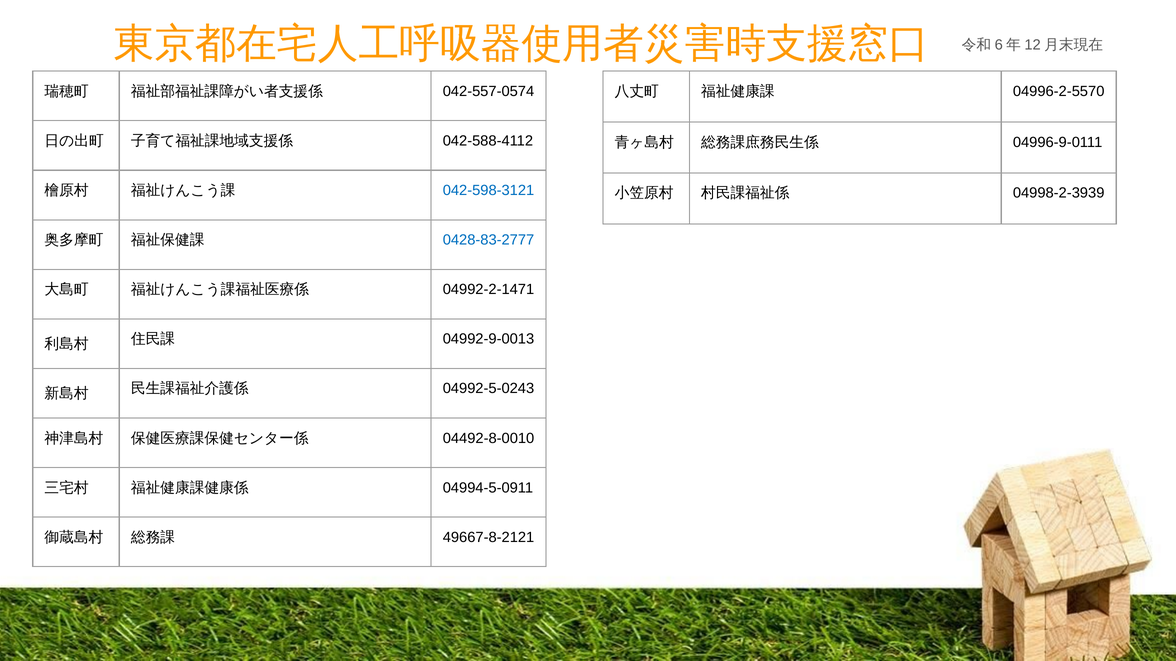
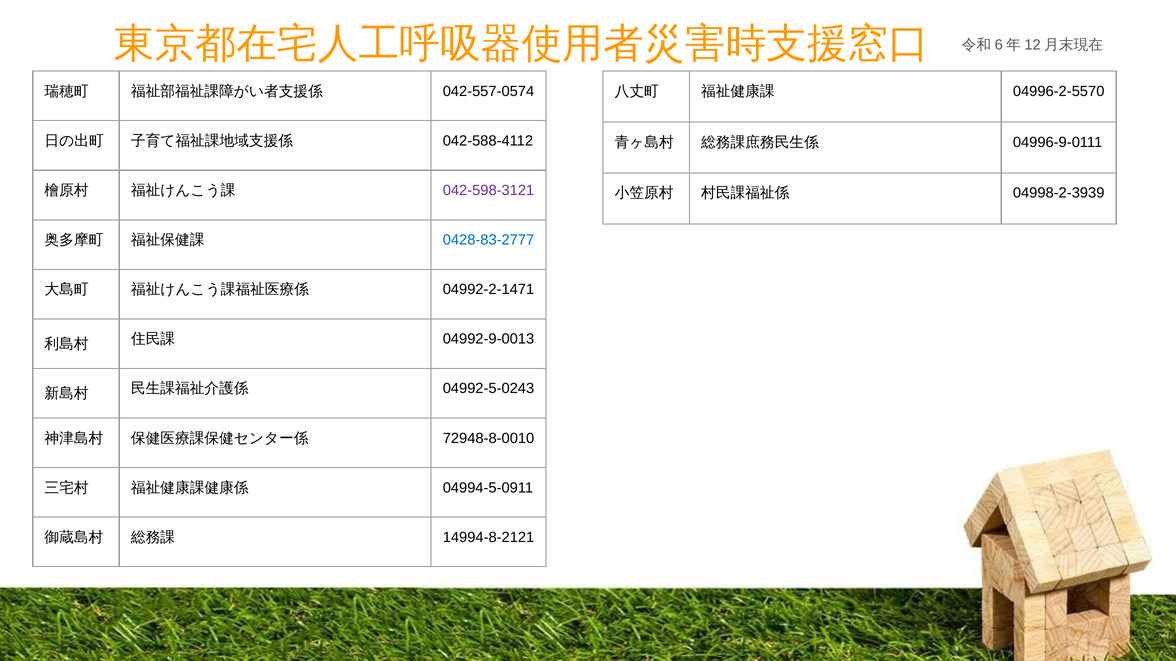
042-598-3121 colour: blue -> purple (489, 191)
04492-8-0010: 04492-8-0010 -> 72948-8-0010 (489, 439)
49667-8-2121: 49667-8-2121 -> 14994-8-2121 (489, 538)
